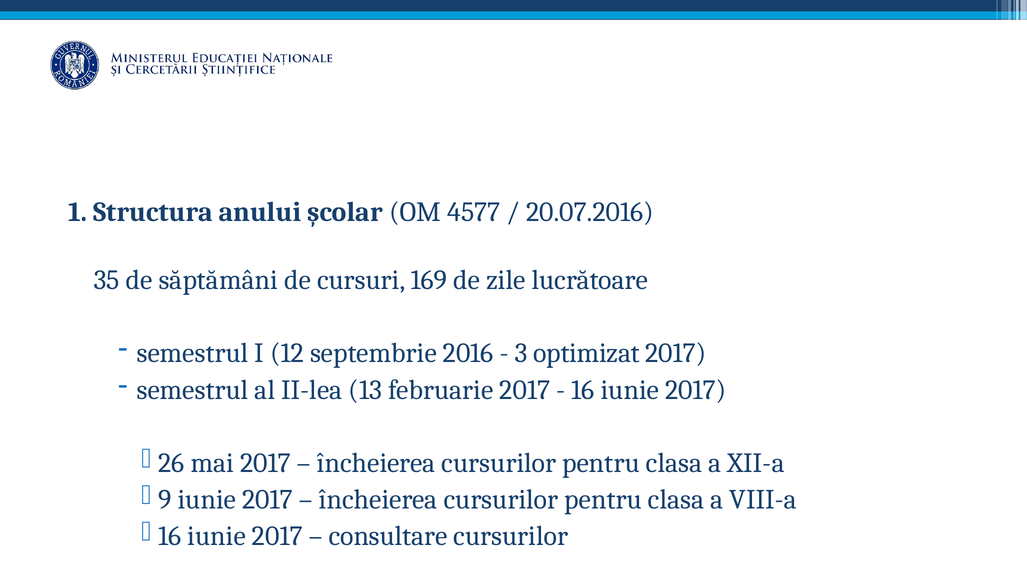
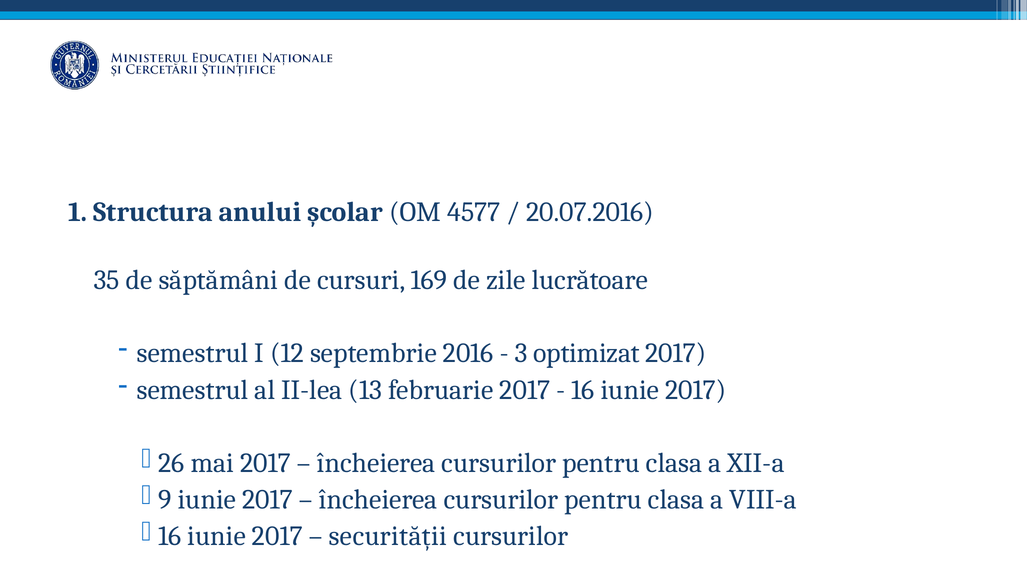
consultare: consultare -> securității (388, 536)
